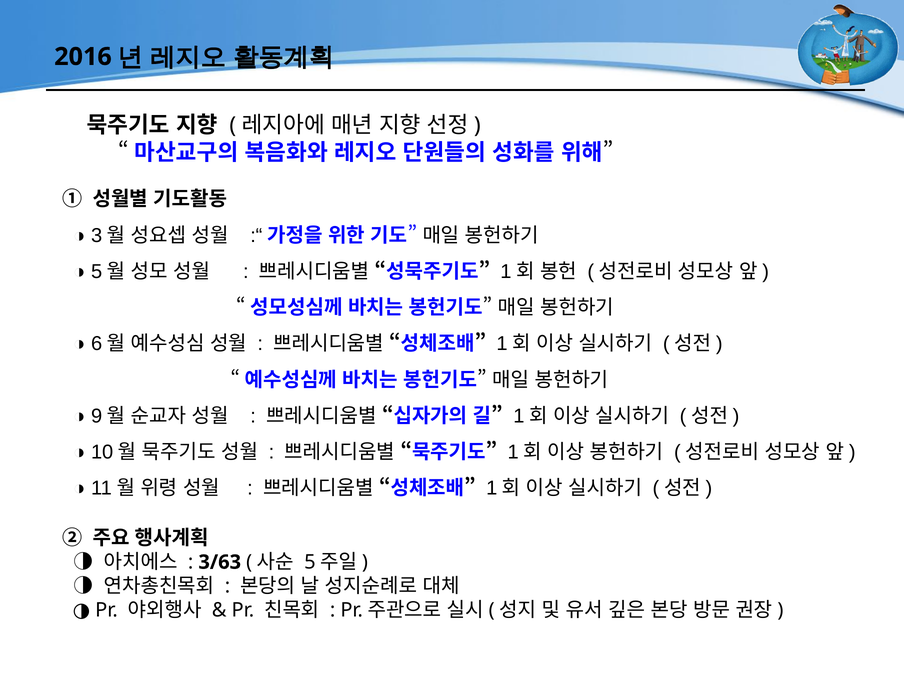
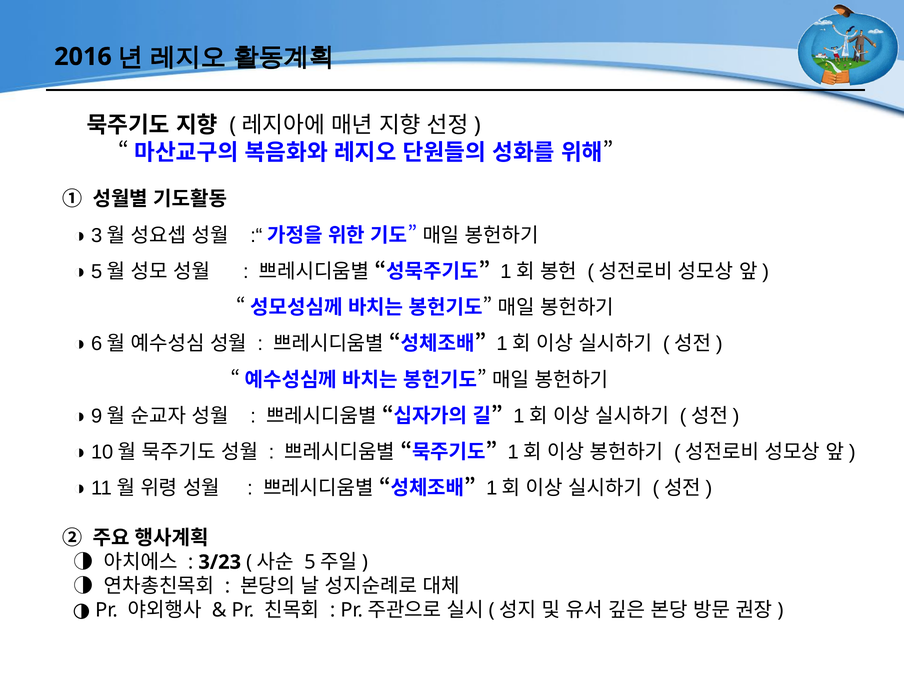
3/63: 3/63 -> 3/23 (220, 562)
